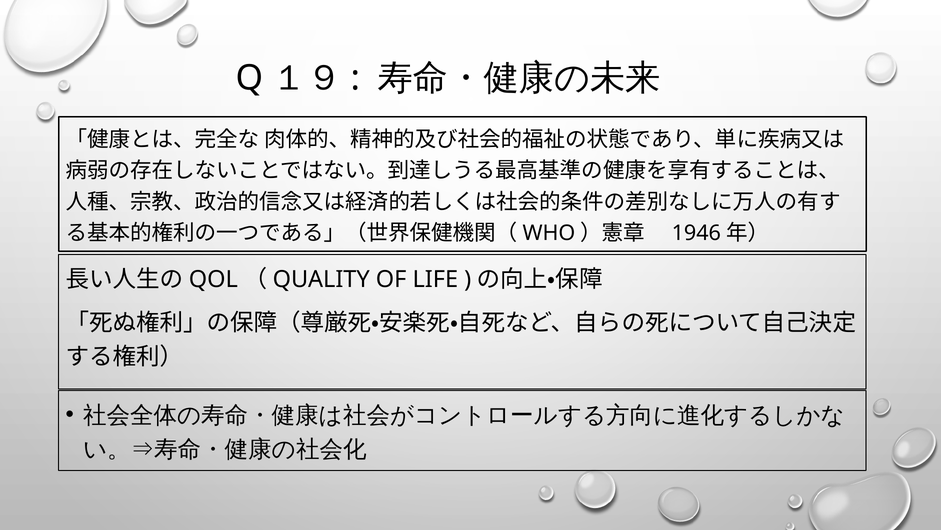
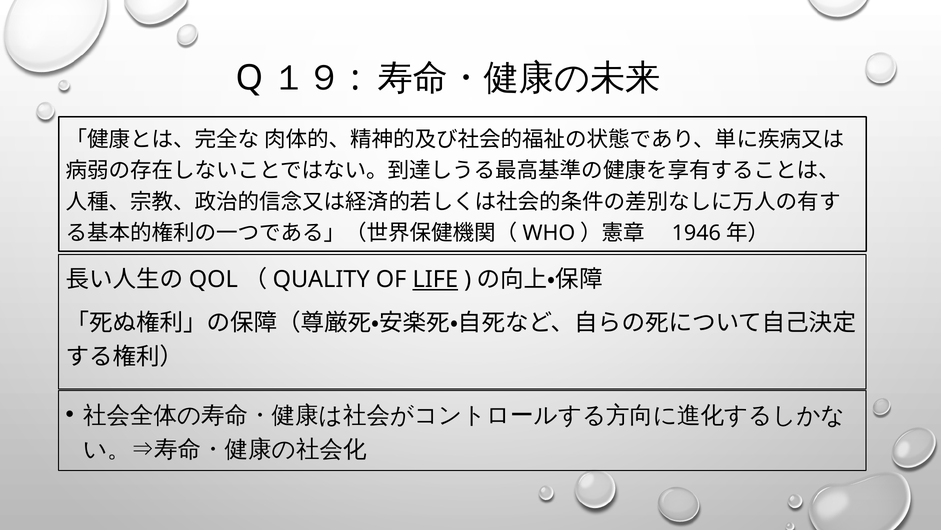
LIFE underline: none -> present (435, 279)
